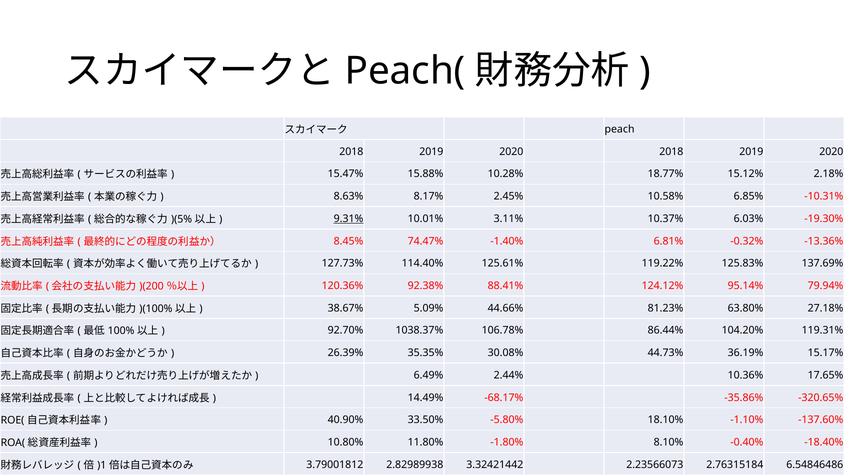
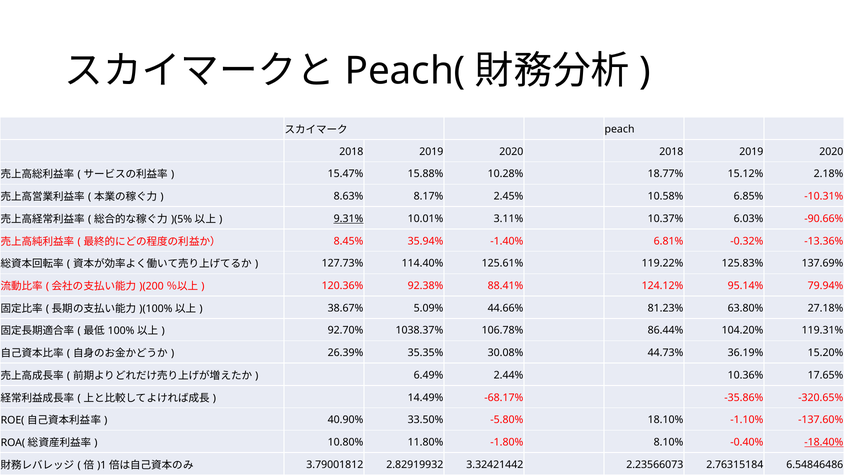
-19.30%: -19.30% -> -90.66% (824, 219)
74.47%: 74.47% -> 35.94% (426, 241)
15.17%: 15.17% -> 15.20% (825, 353)
-18.40% underline: none -> present (824, 442)
2.82989938: 2.82989938 -> 2.82919932 (415, 464)
